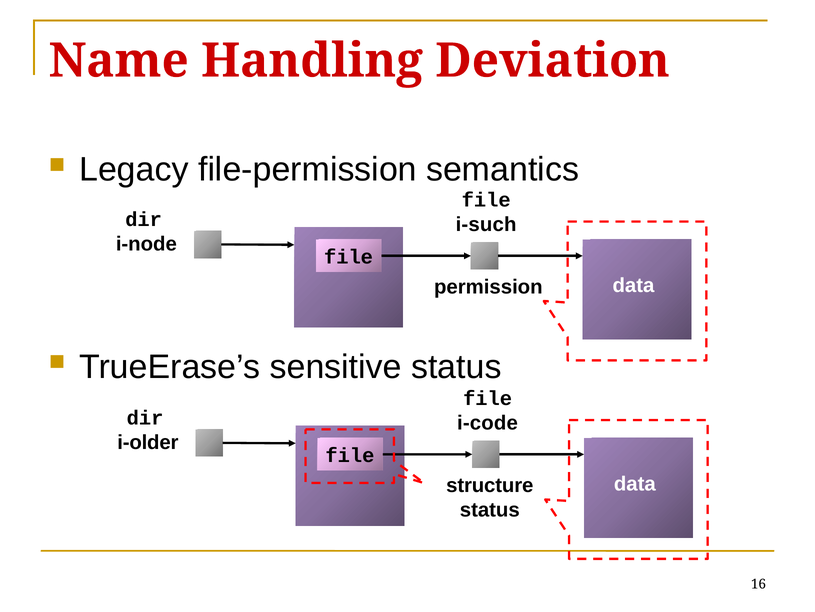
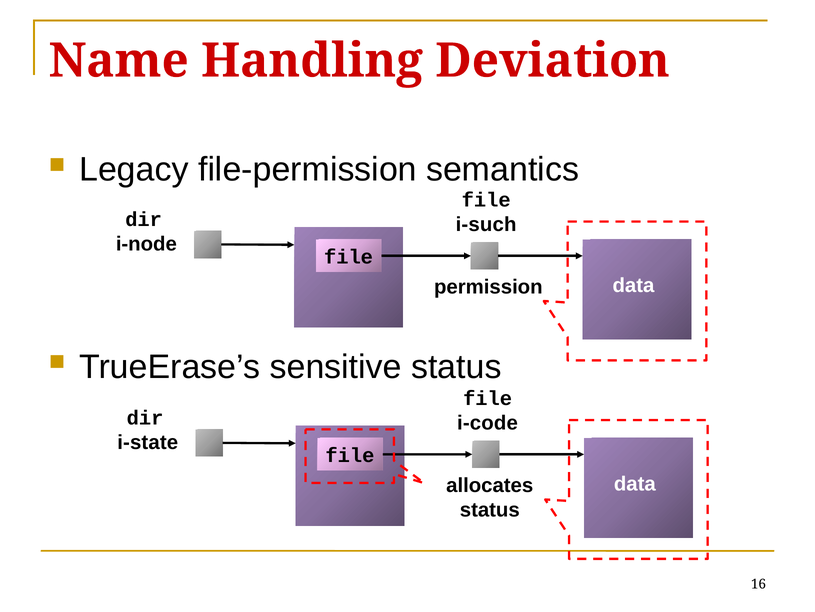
i-older: i-older -> i-state (148, 442)
structure: structure -> allocates (490, 485)
